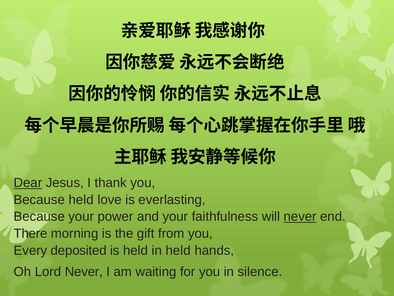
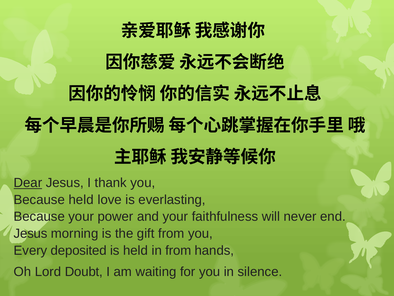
never underline: present -> none (300, 216)
There: There -> Jesus (31, 233)
in held: held -> from (178, 250)
Lord Never: Never -> Doubt (84, 271)
